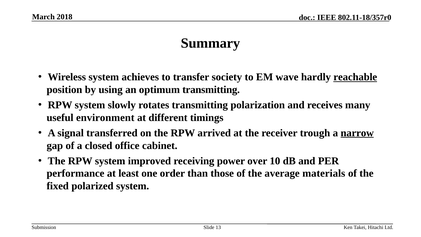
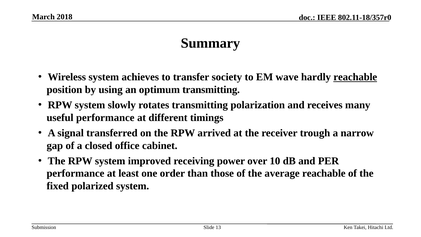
useful environment: environment -> performance (105, 118)
narrow underline: present -> none (357, 133)
average materials: materials -> reachable (324, 173)
